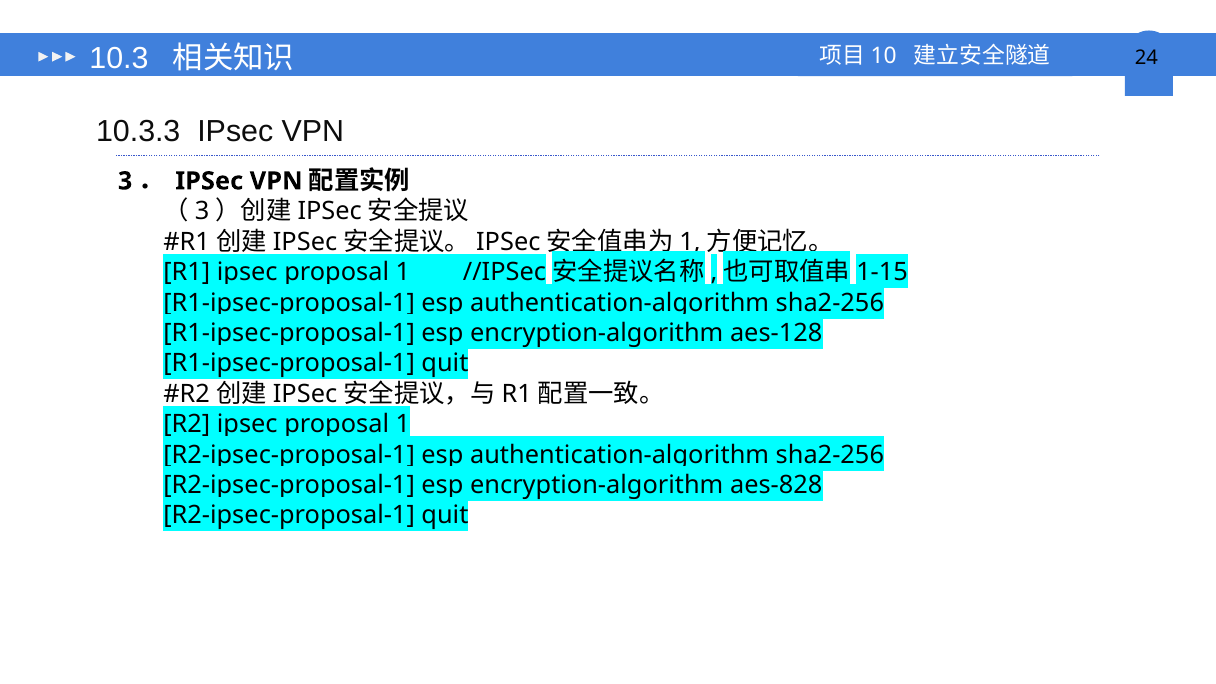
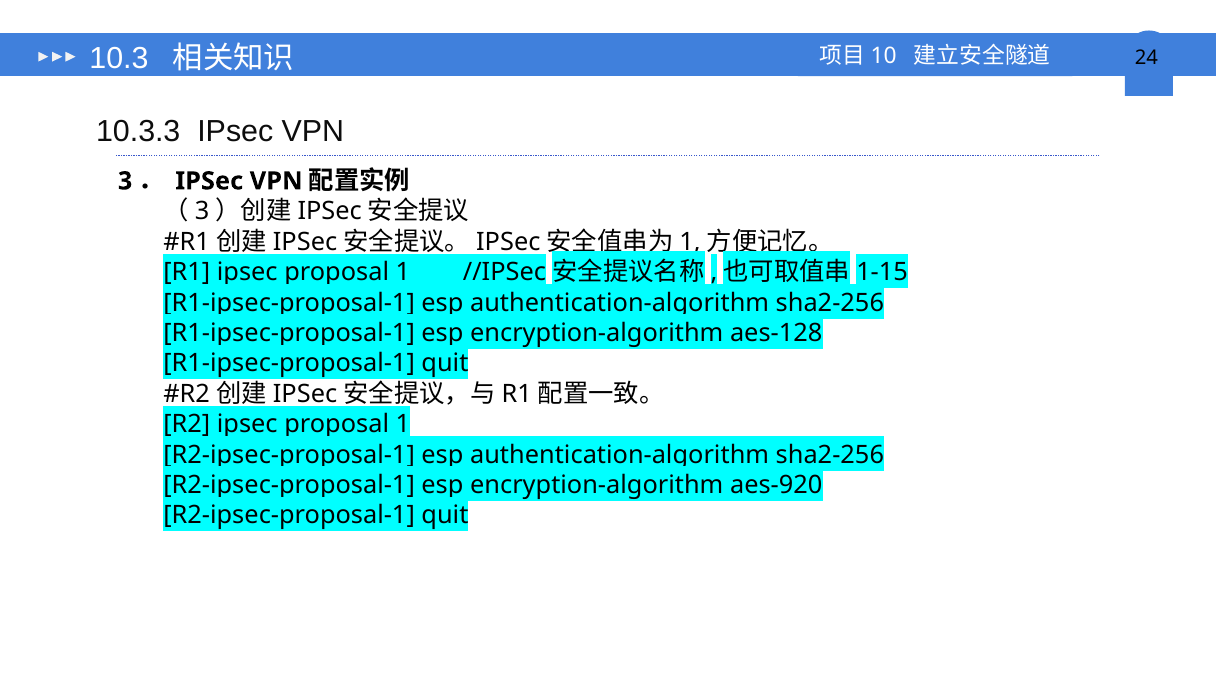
aes-828: aes-828 -> aes-920 (776, 485)
